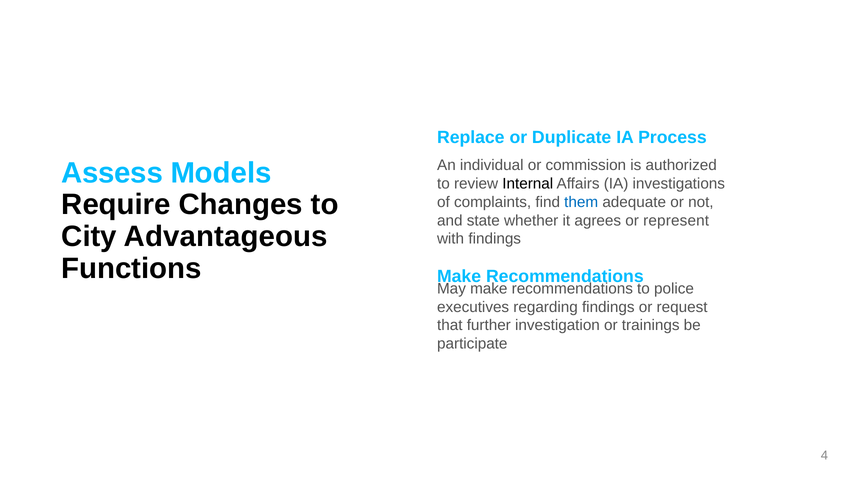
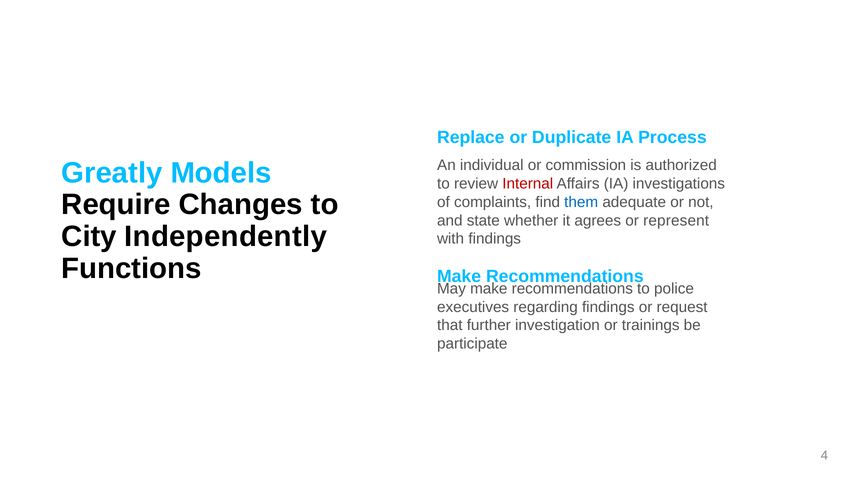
Assess: Assess -> Greatly (112, 173)
Internal colour: black -> red (528, 183)
Advantageous: Advantageous -> Independently (226, 236)
